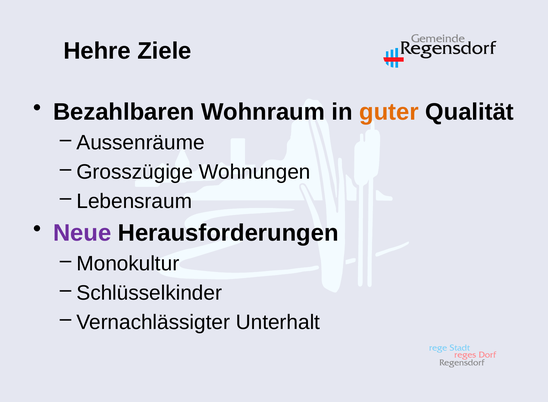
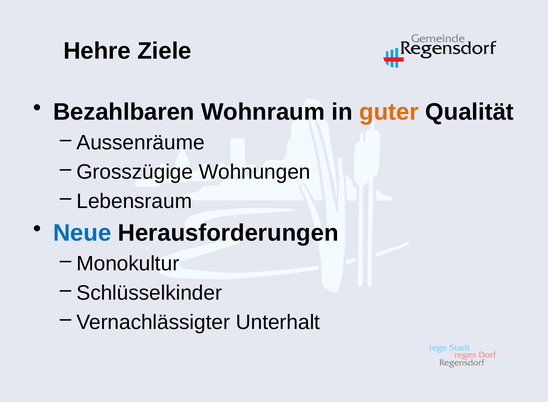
Neue colour: purple -> blue (82, 233)
